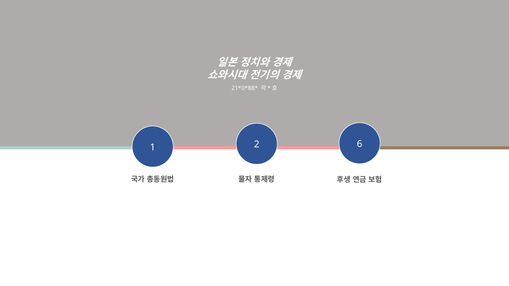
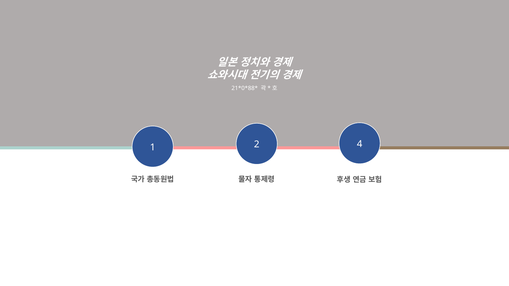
6: 6 -> 4 (360, 144)
